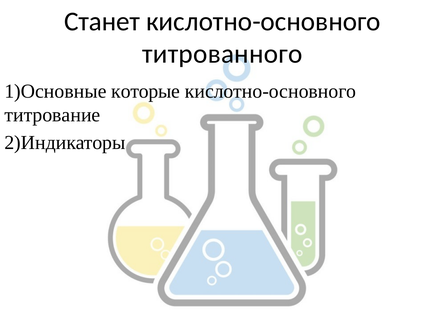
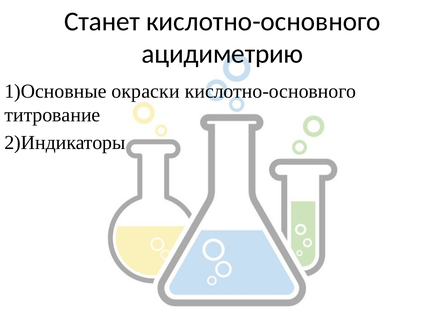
титрованного: титрованного -> ацидиметрию (222, 54)
которые: которые -> окраски (146, 91)
